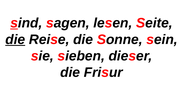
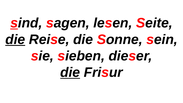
die underline: none -> present (70, 72)
